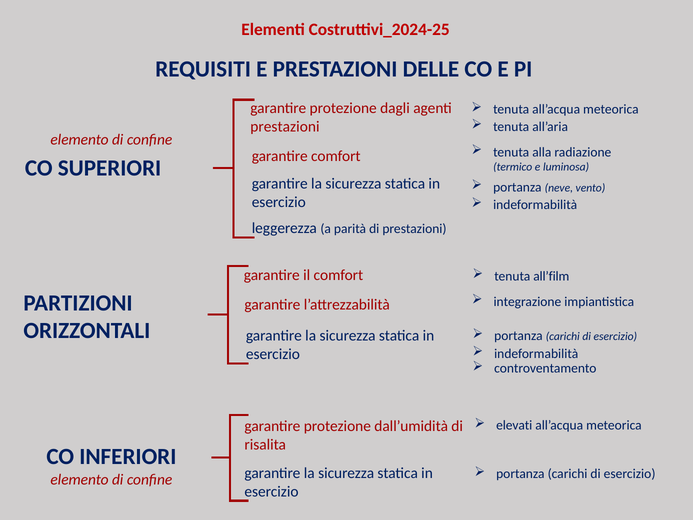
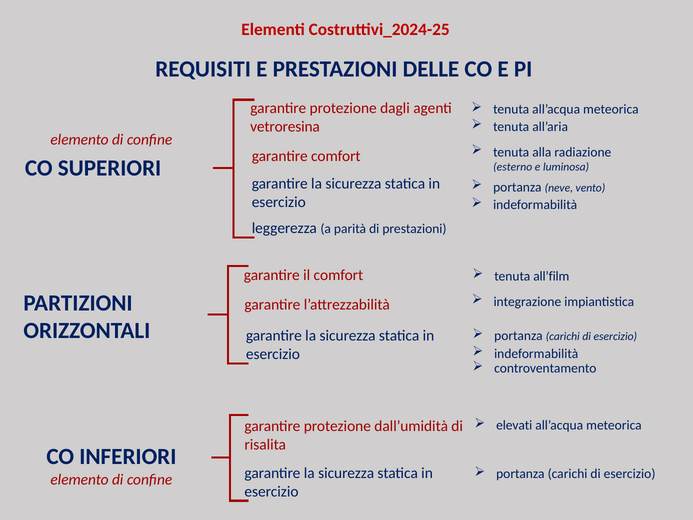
prestazioni: prestazioni -> vetroresina (285, 126)
termico: termico -> esterno (513, 167)
